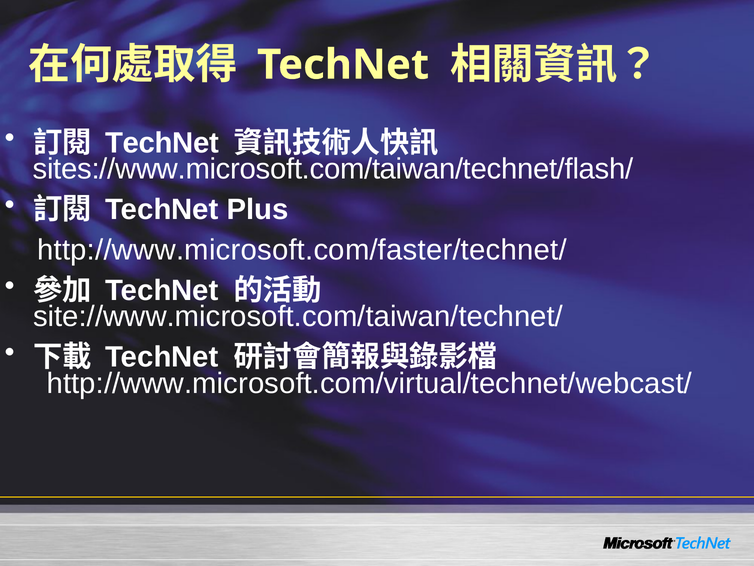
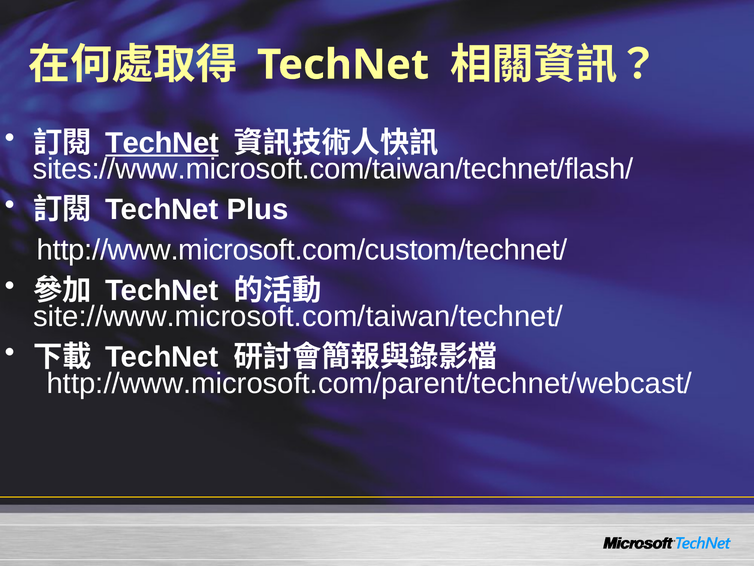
TechNet underline: none -> present (162, 143)
http://www.microsoft.com/faster/technet/: http://www.microsoft.com/faster/technet/ -> http://www.microsoft.com/custom/technet/ (302, 250)
http://www.microsoft.com/virtual/technet/webcast/: http://www.microsoft.com/virtual/technet/webcast/ -> http://www.microsoft.com/parent/technet/webcast/ (369, 383)
